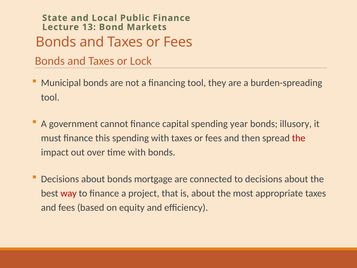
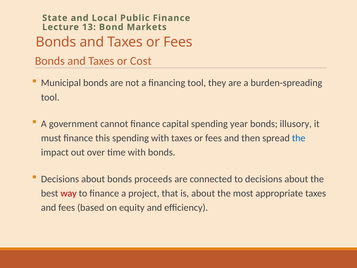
Lock: Lock -> Cost (141, 61)
the colour: red -> blue (299, 138)
mortgage: mortgage -> proceeds (153, 179)
